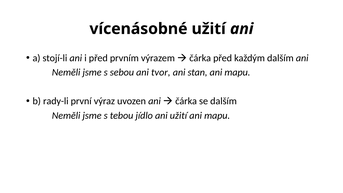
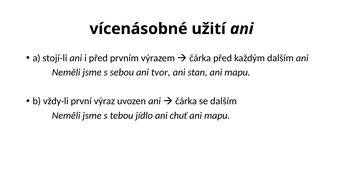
rady-li: rady-li -> vždy-li (56, 101)
ani užití: užití -> chuť (179, 116)
